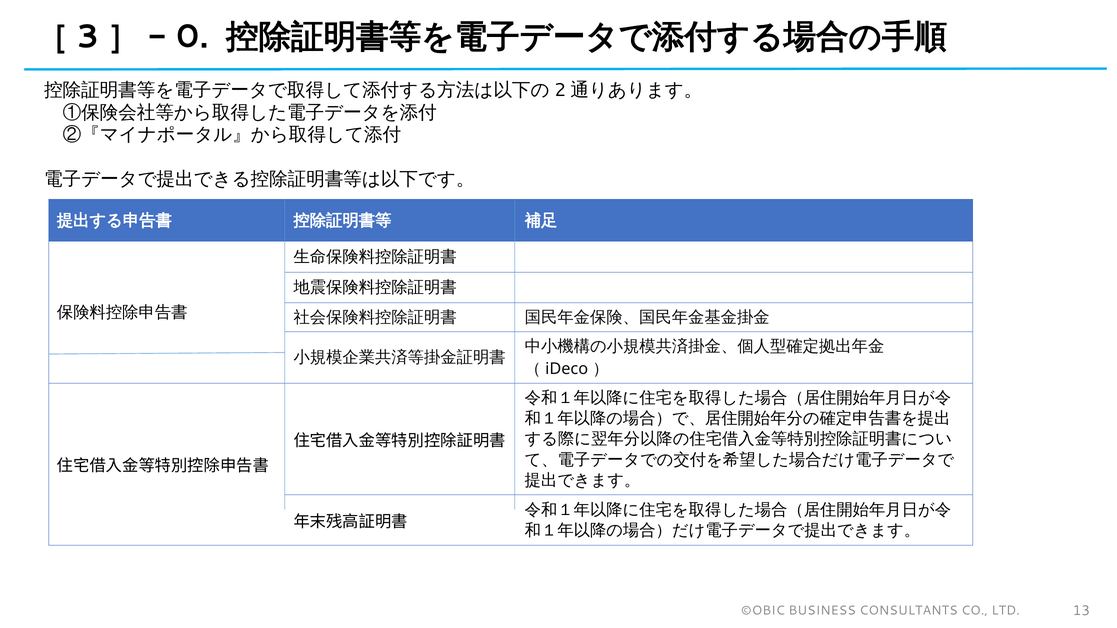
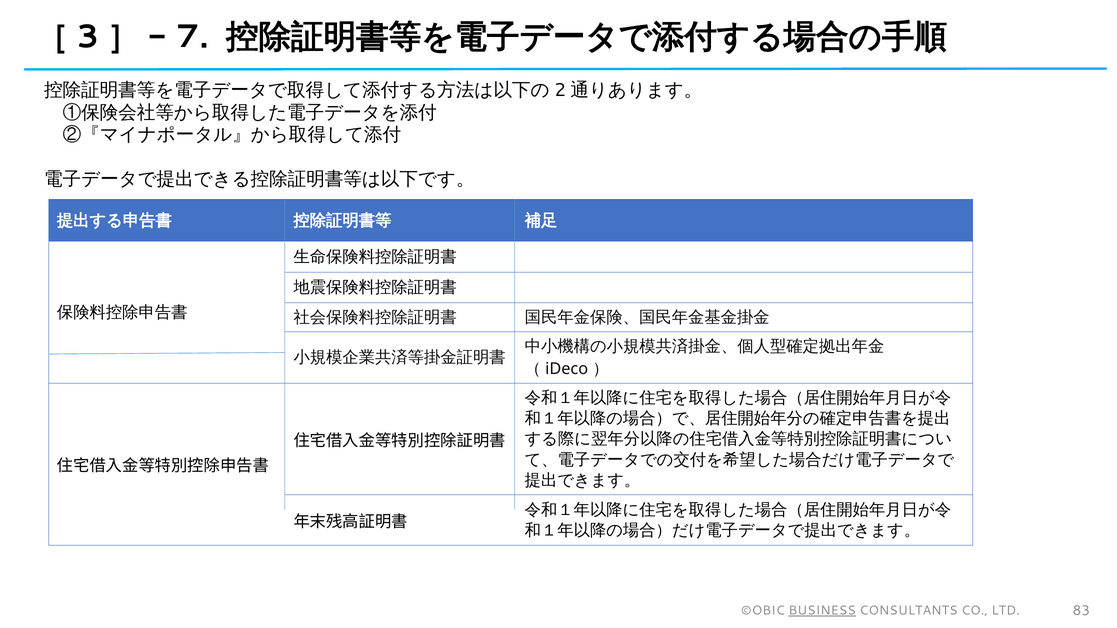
0: 0 -> 7 (192, 37)
BUSINESS underline: none -> present (822, 611)
13: 13 -> 83 (1081, 611)
